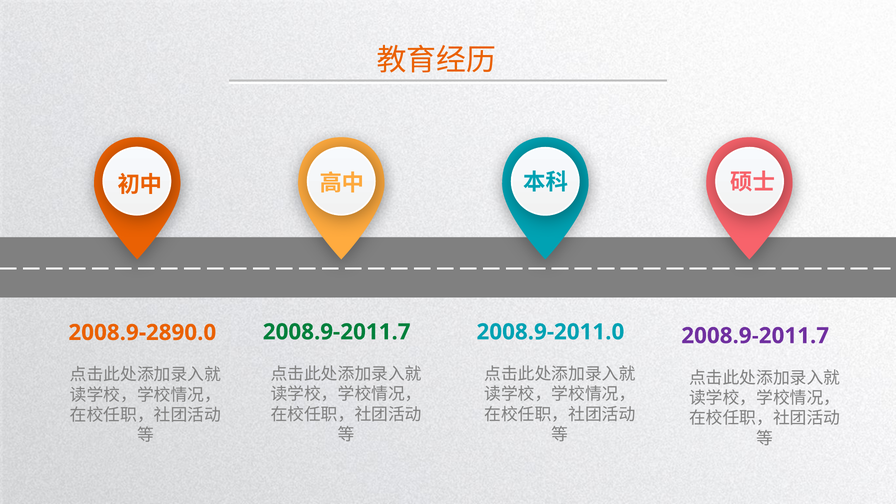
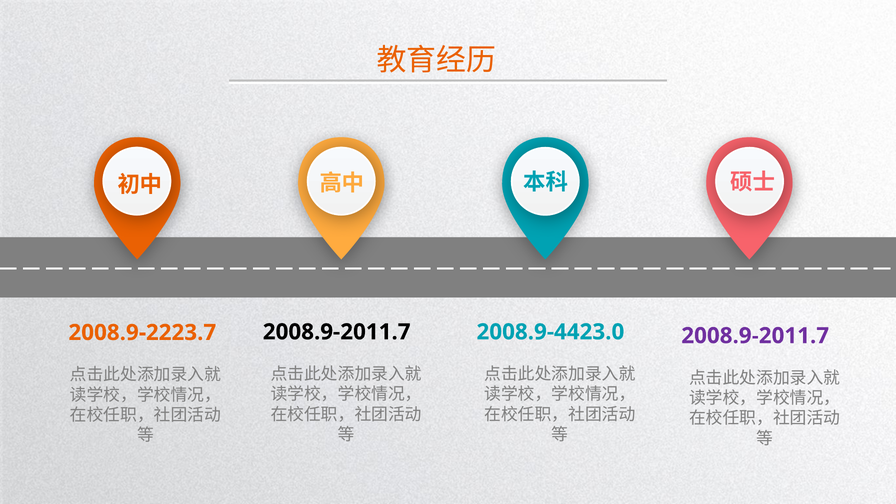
2008.9-2011.7 colour: green -> black (337, 332)
2008.9-2011.0: 2008.9-2011.0 -> 2008.9-4423.0 (550, 332)
2008.9-2890.0: 2008.9-2890.0 -> 2008.9-2223.7 (142, 333)
